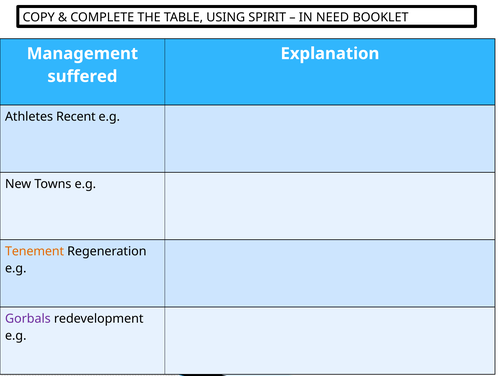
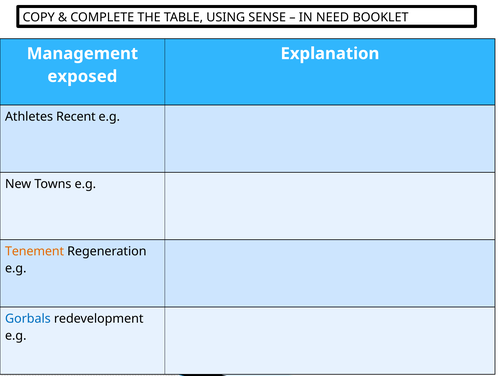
SPIRIT: SPIRIT -> SENSE (267, 17)
suffered: suffered -> exposed (82, 76)
Gorbals colour: purple -> blue (28, 318)
